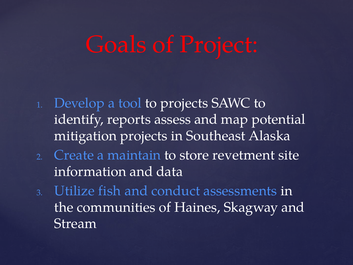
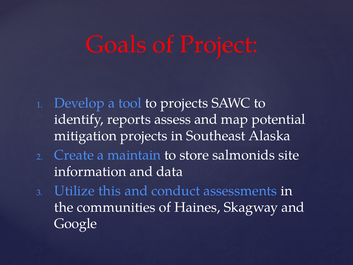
revetment: revetment -> salmonids (244, 155)
fish: fish -> this (110, 191)
Stream: Stream -> Google (76, 223)
